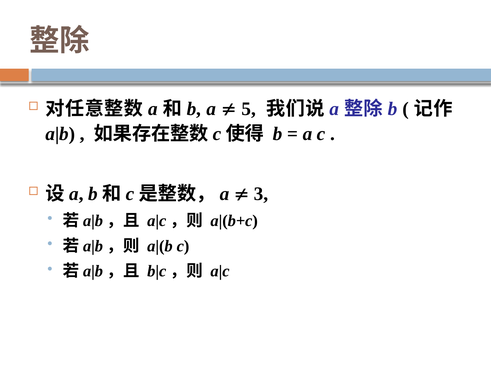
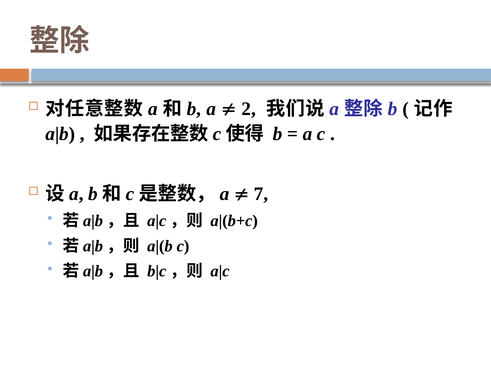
5: 5 -> 2 (249, 109)
3: 3 -> 7 (261, 194)
